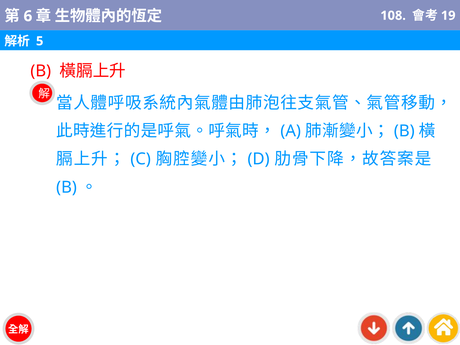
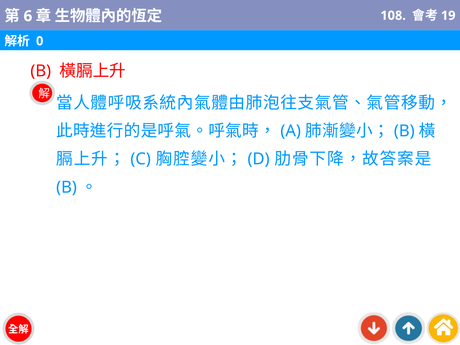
5: 5 -> 0 (40, 41)
